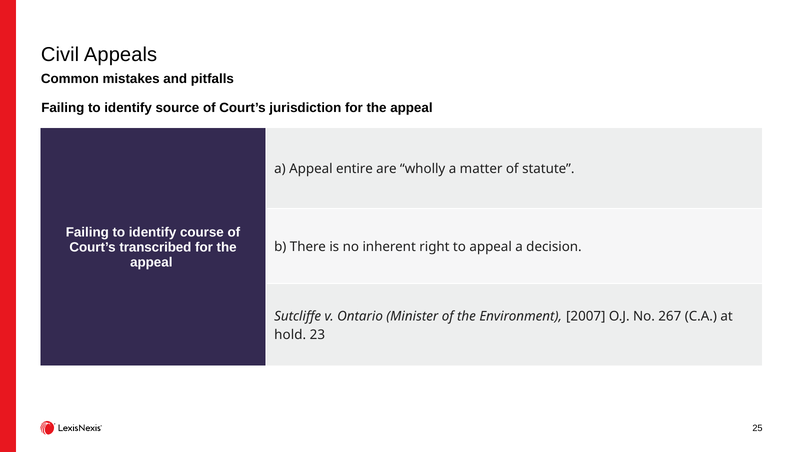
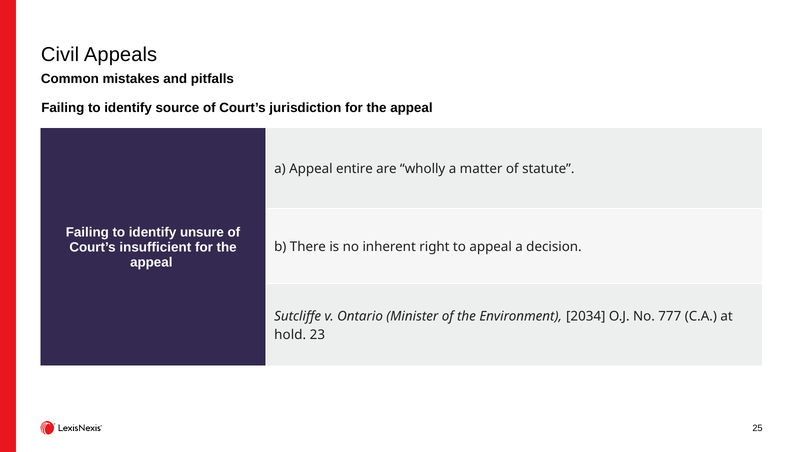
course: course -> unsure (202, 232)
transcribed: transcribed -> insufficient (155, 247)
2007: 2007 -> 2034 (586, 317)
267: 267 -> 777 (670, 317)
